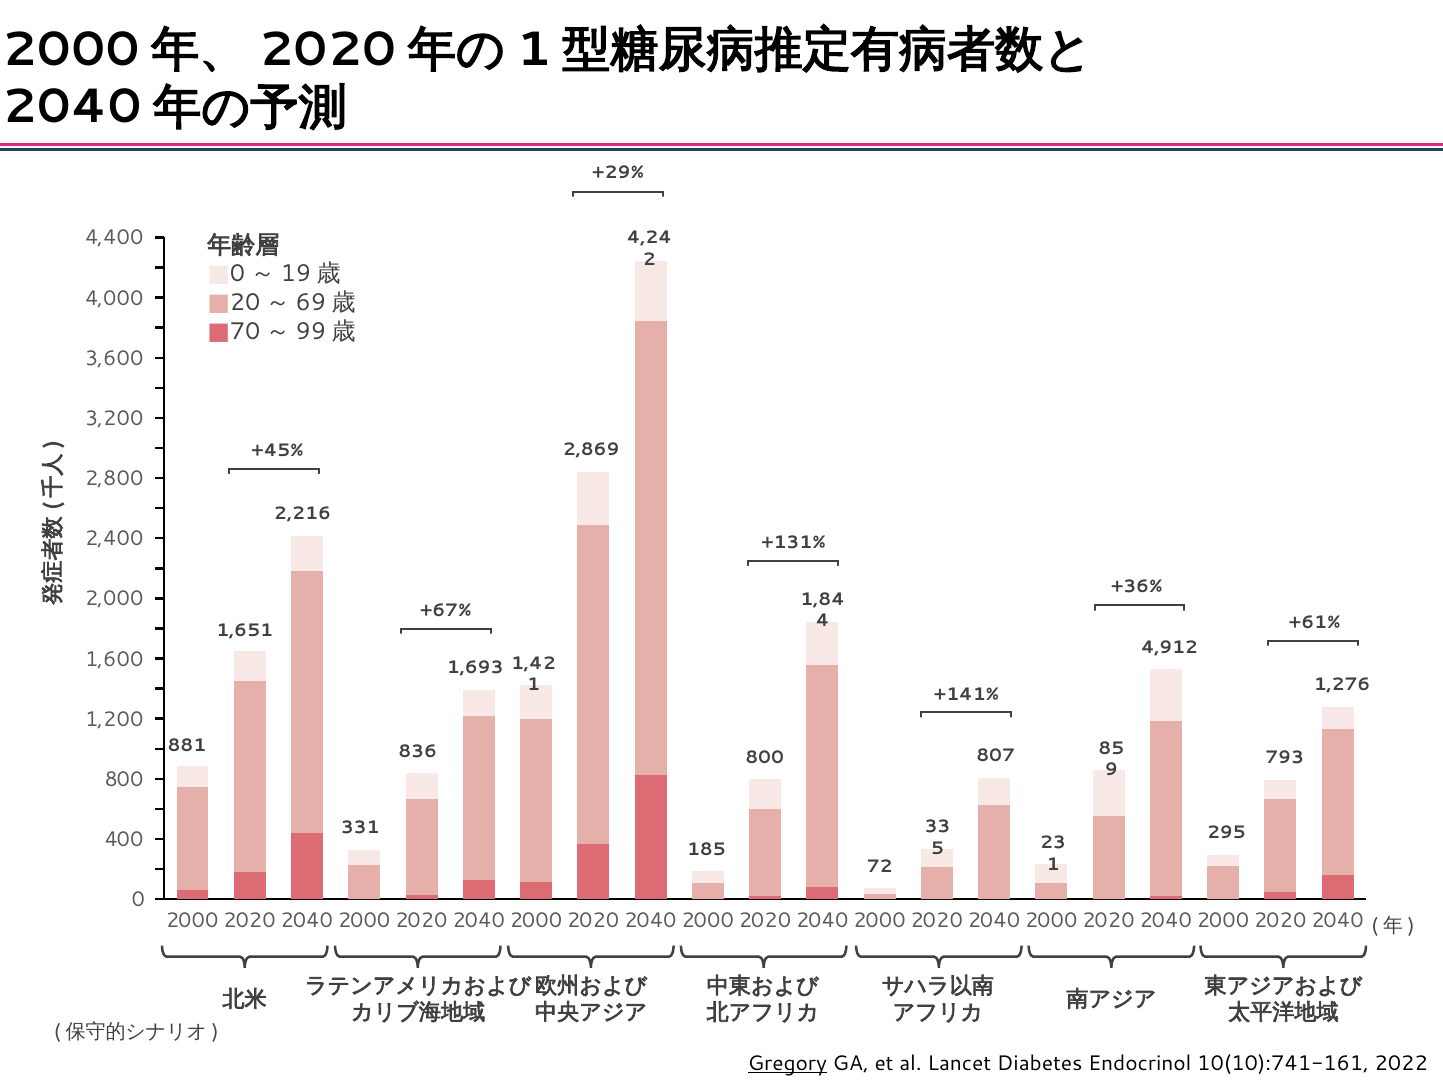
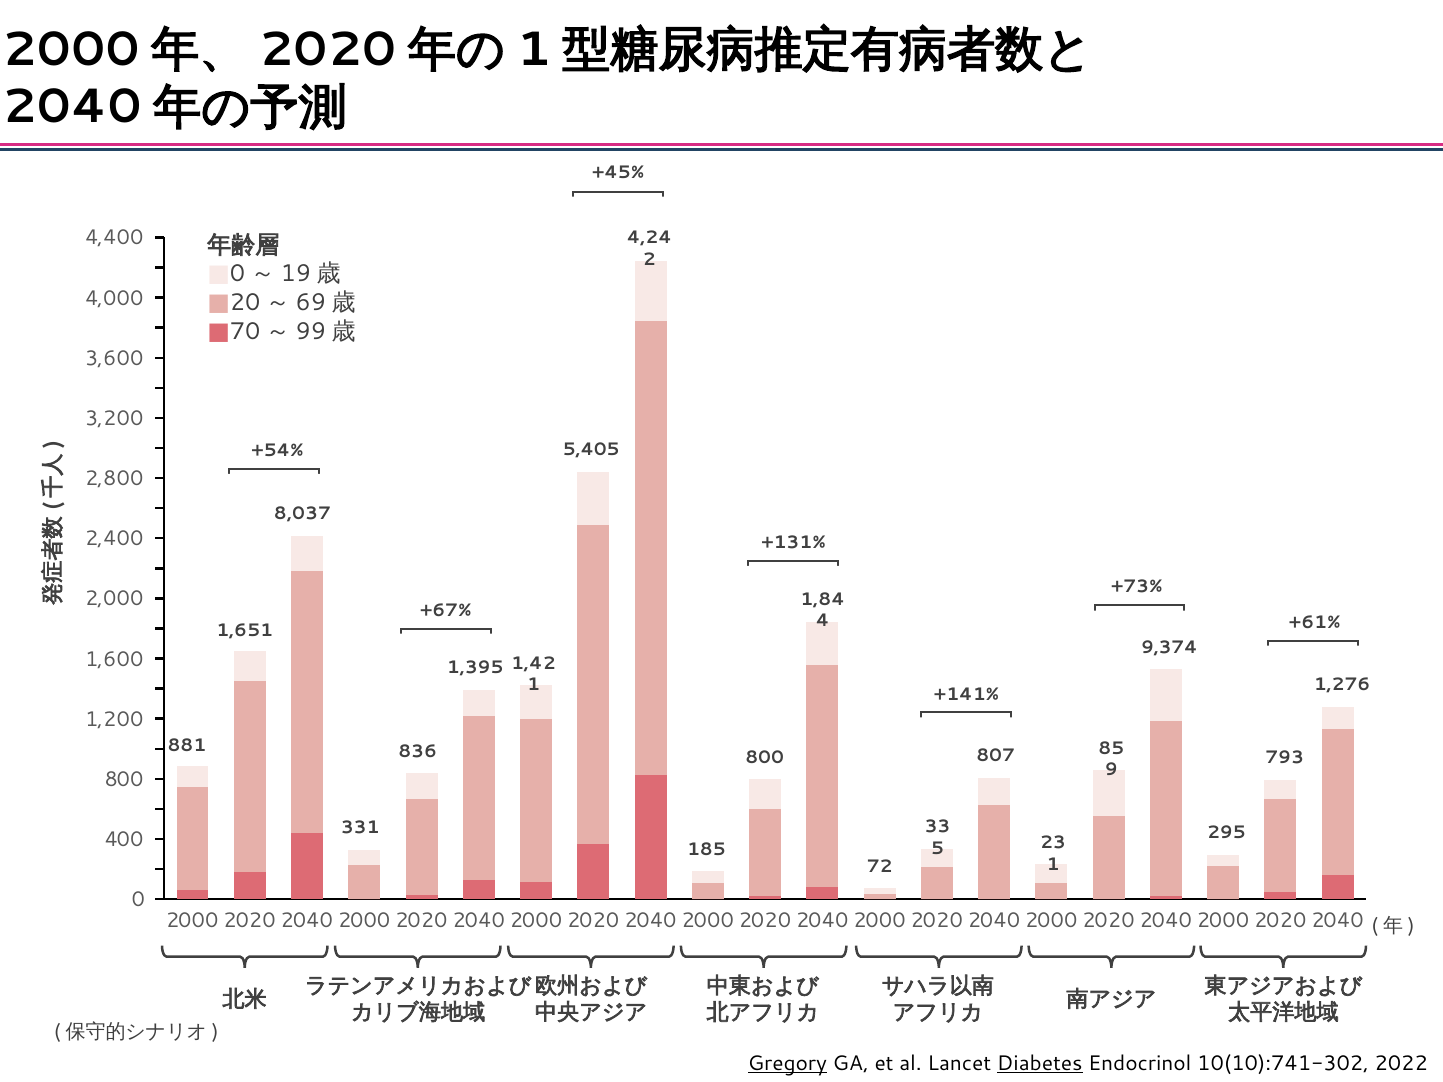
+29%: +29% -> +45% (618, 173)
2,869: 2,869 -> 5,405 (591, 450)
+45%: +45% -> +54% (277, 451)
2,216: 2,216 -> 8,037 (303, 514)
+36%: +36% -> +73% (1137, 587)
4,912: 4,912 -> 9,374 (1169, 647)
1,693: 1,693 -> 1,395 (475, 667)
Diabetes underline: none -> present (1040, 1064)
10(10):741-161: 10(10):741-161 -> 10(10):741-302 (1283, 1064)
